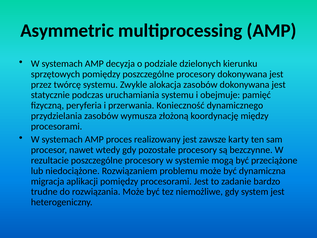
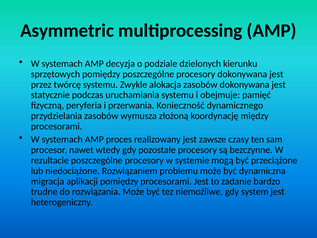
karty: karty -> czasy (239, 139)
